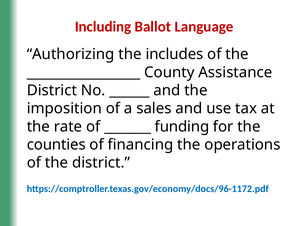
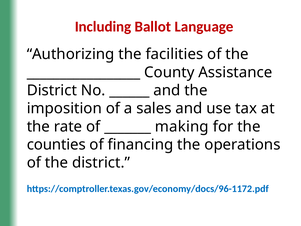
includes: includes -> facilities (174, 54)
funding: funding -> making (182, 126)
